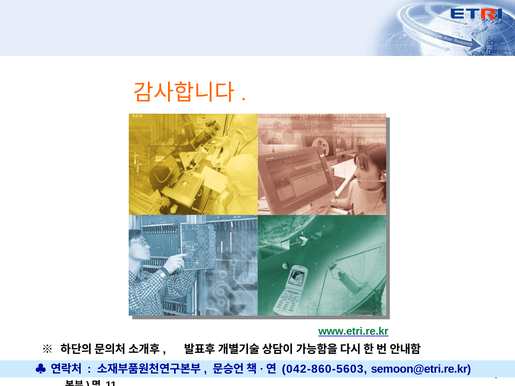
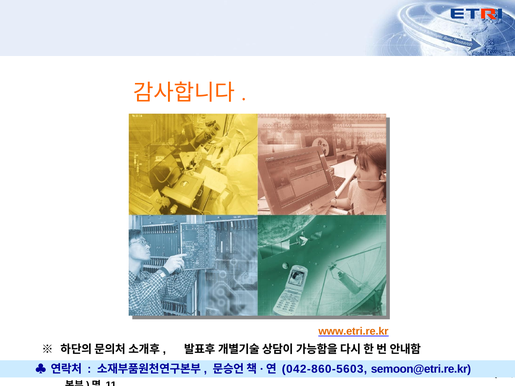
www.etri.re.kr colour: green -> orange (353, 331)
